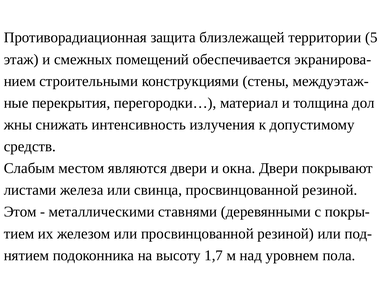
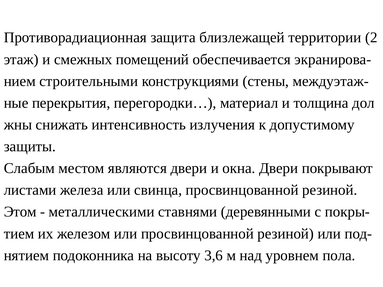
5: 5 -> 2 (371, 38)
средств: средств -> защиты (30, 147)
1,7: 1,7 -> 3,6 (214, 256)
